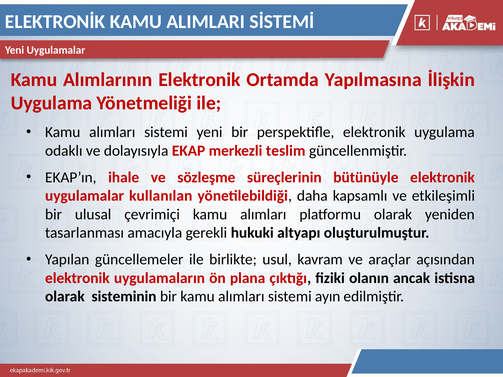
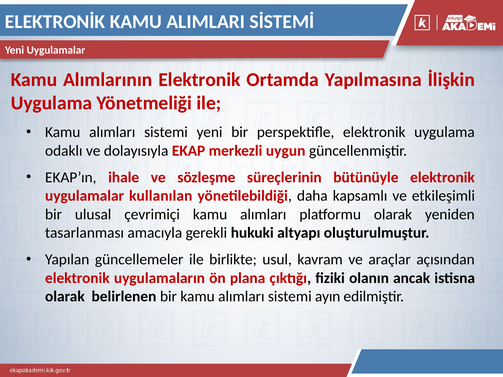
teslim: teslim -> uygun (286, 151)
sisteminin: sisteminin -> belirlenen (124, 297)
